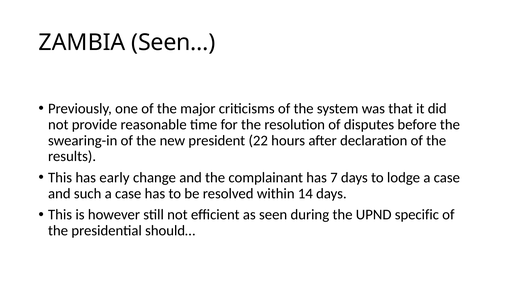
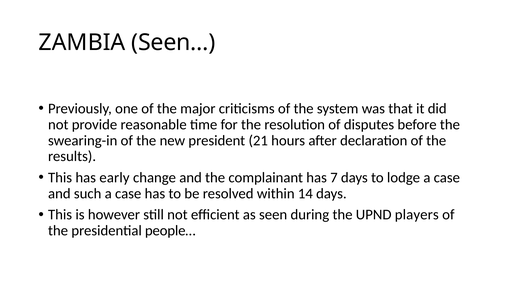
22: 22 -> 21 (258, 140)
specific: specific -> players (417, 214)
should…: should… -> people… (170, 230)
